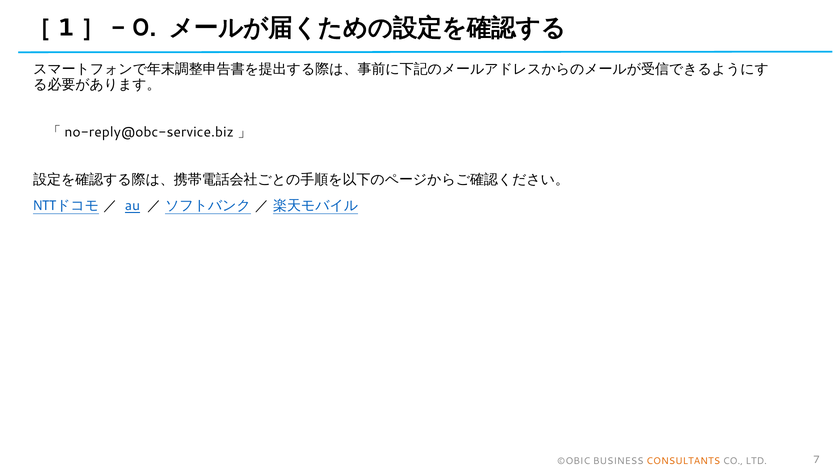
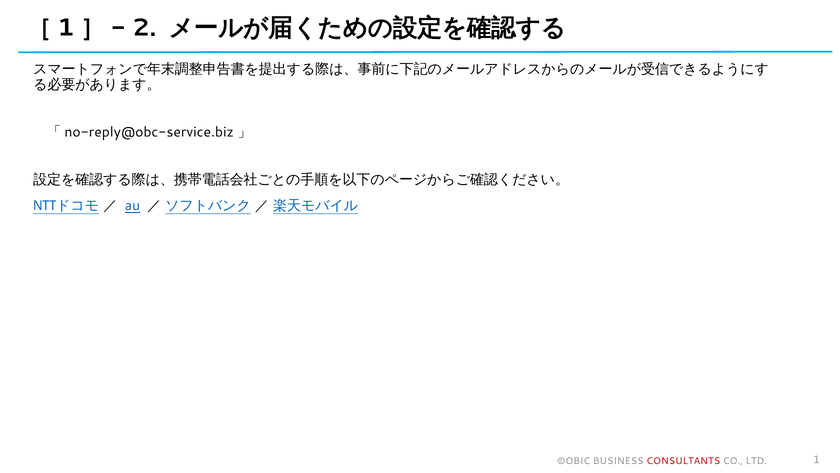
0: 0 -> 2 (144, 28)
CONSULTANTS colour: orange -> red (683, 461)
7: 7 -> 1 (816, 460)
